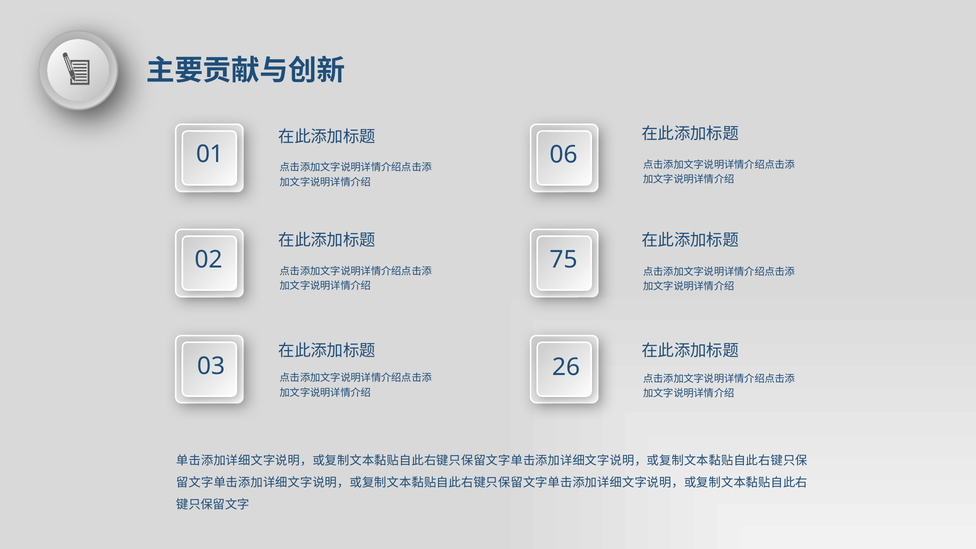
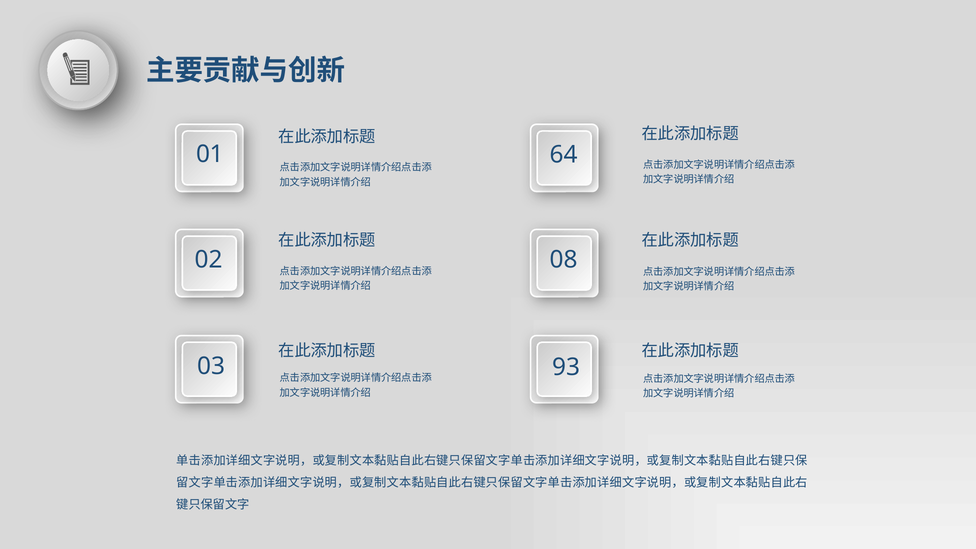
06: 06 -> 64 (564, 155)
75: 75 -> 08 (564, 260)
26: 26 -> 93 (566, 367)
